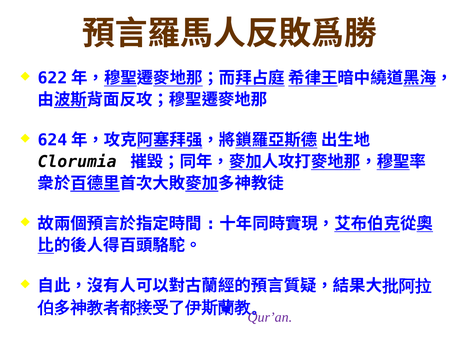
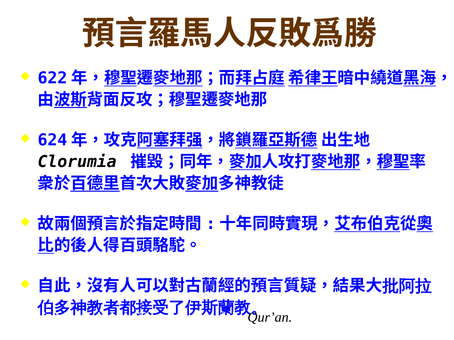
Qur’an colour: purple -> black (270, 318)
